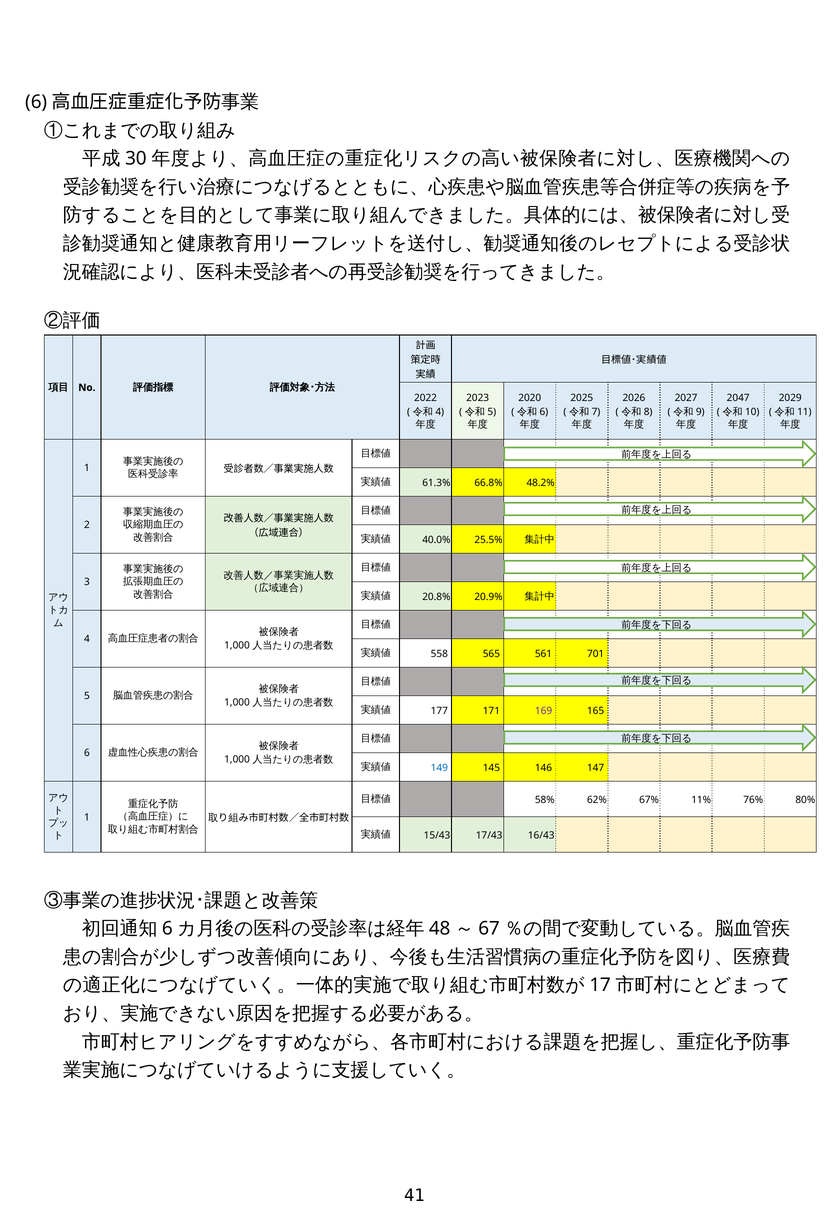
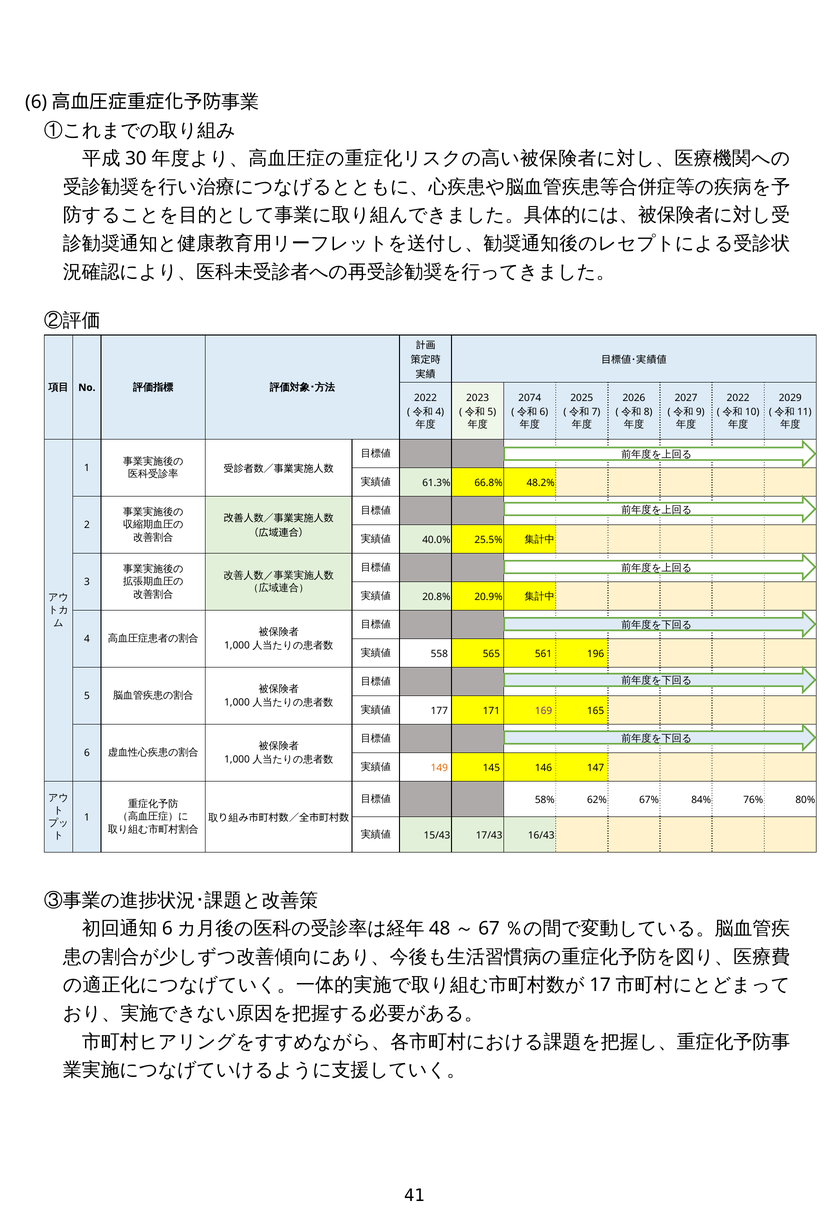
2020: 2020 -> 2074 (530, 398)
2047: 2047 -> 2022 (738, 398)
701: 701 -> 196 (596, 654)
149 colour: blue -> orange (439, 768)
11%: 11% -> 84% (701, 800)
